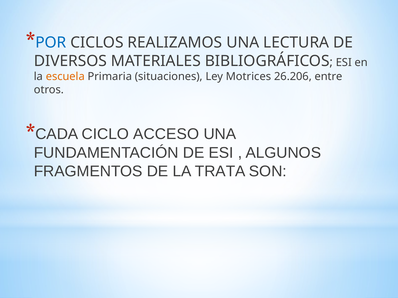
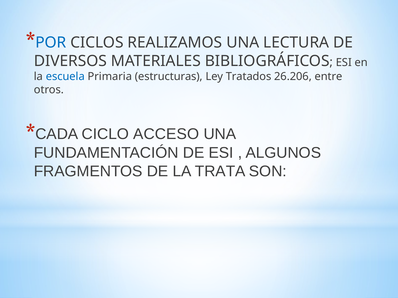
escuela colour: orange -> blue (65, 77)
situaciones: situaciones -> estructuras (169, 77)
Motrices: Motrices -> Tratados (249, 77)
